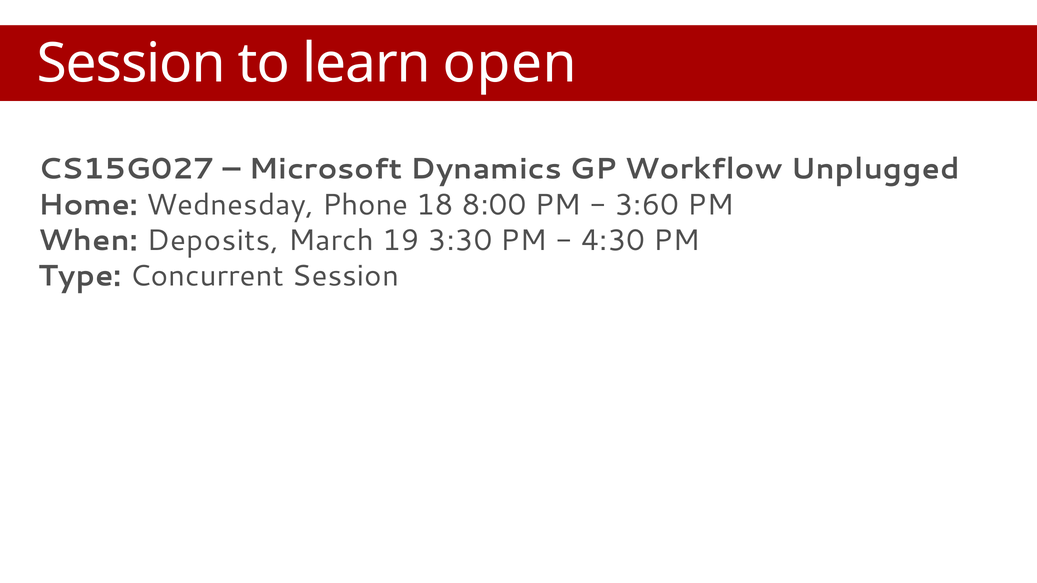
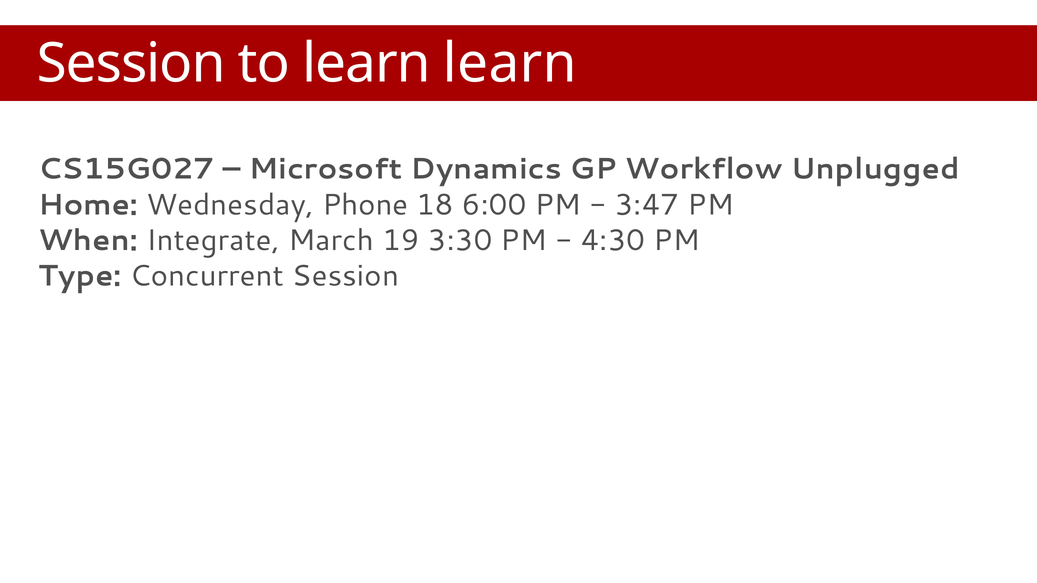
learn open: open -> learn (510, 64)
8:00: 8:00 -> 6:00 (494, 205)
3:60: 3:60 -> 3:47 (647, 205)
Deposits: Deposits -> Integrate (213, 240)
